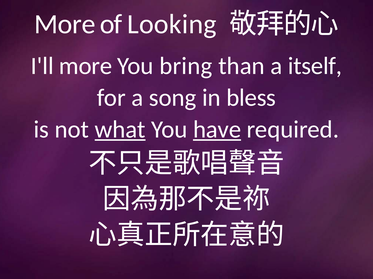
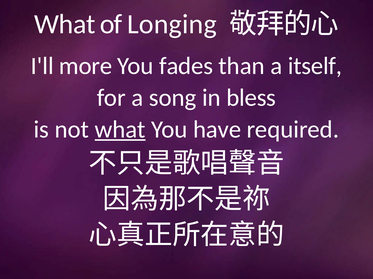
More: More -> What (65, 24)
Looking: Looking -> Longing (172, 24)
bring: bring -> fades (186, 66)
have underline: present -> none (217, 130)
